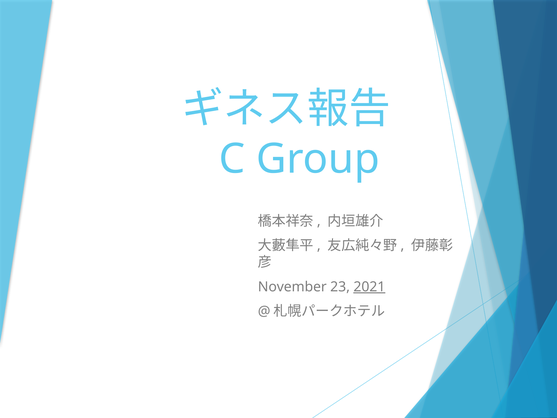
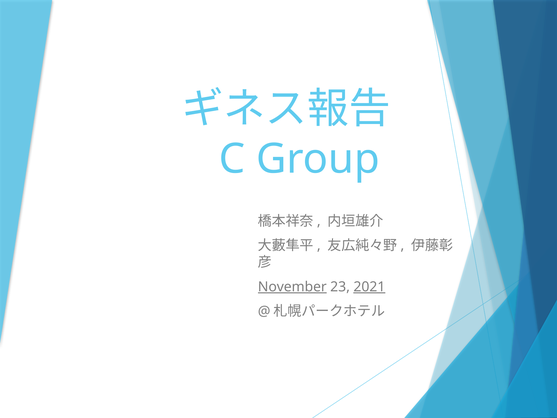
November underline: none -> present (292, 287)
